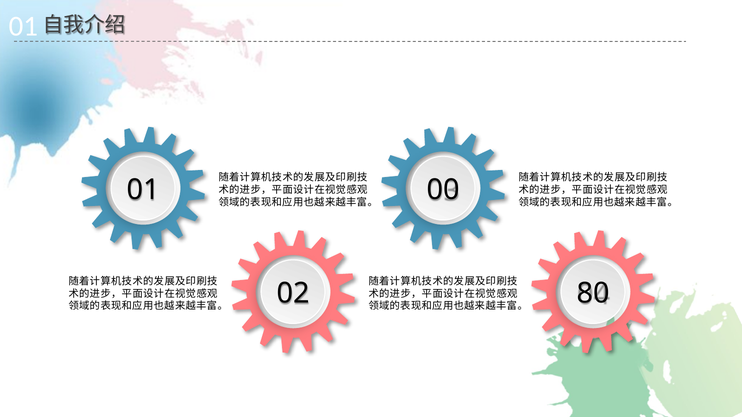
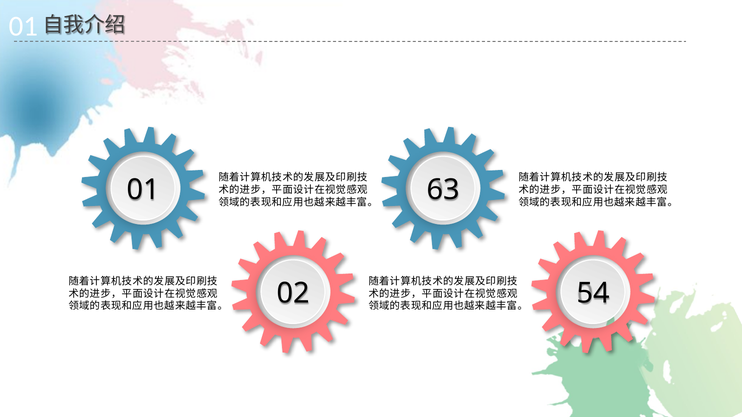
00: 00 -> 63 (443, 190)
80: 80 -> 54 (593, 294)
